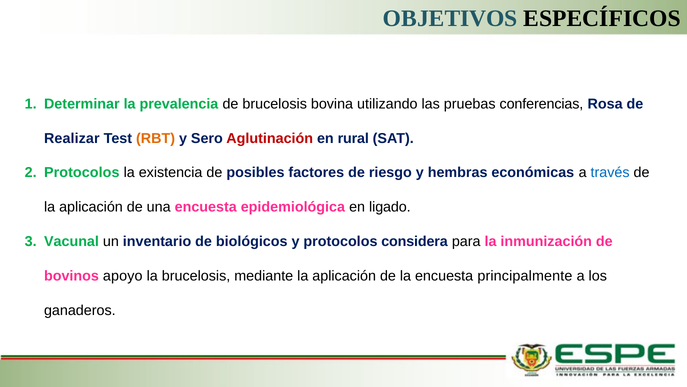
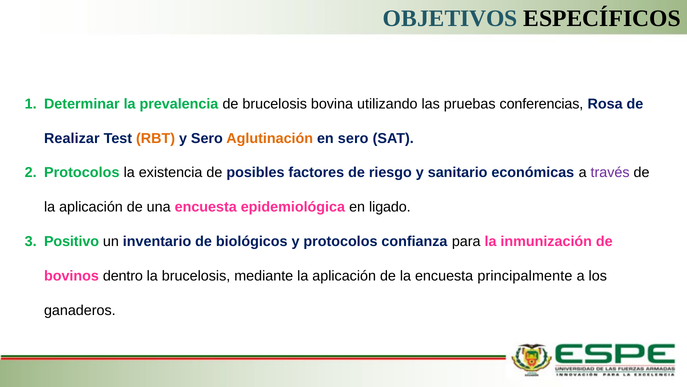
Aglutinación colour: red -> orange (270, 138)
en rural: rural -> sero (353, 138)
hembras: hembras -> sanitario (458, 172)
través colour: blue -> purple (610, 172)
Vacunal: Vacunal -> Positivo (72, 241)
considera: considera -> confianza (414, 241)
apoyo: apoyo -> dentro (123, 276)
